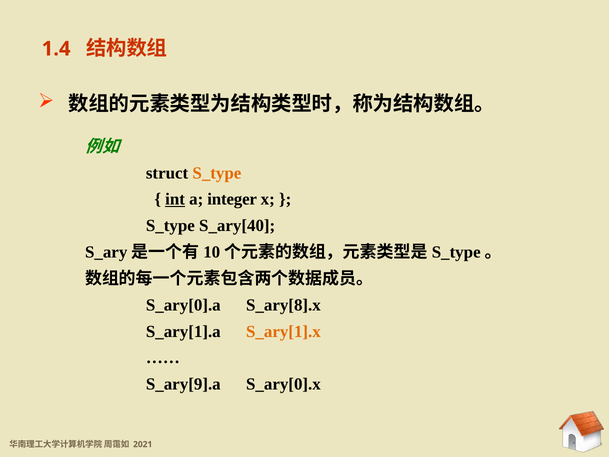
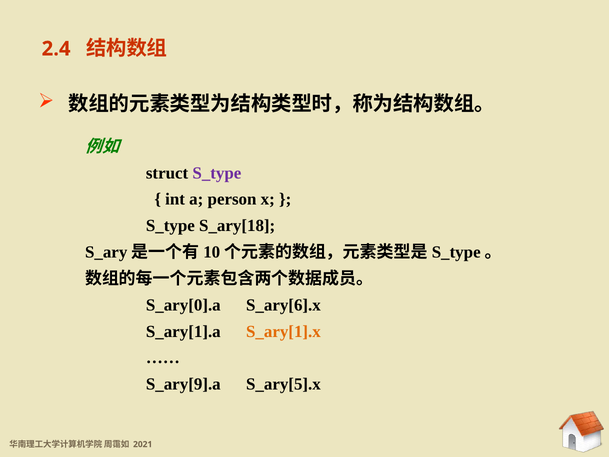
1.4: 1.4 -> 2.4 (56, 49)
S_type colour: orange -> purple (217, 173)
int underline: present -> none (175, 199)
integer: integer -> person (232, 199)
S_ary[40: S_ary[40 -> S_ary[18 (237, 226)
S_ary[8].x: S_ary[8].x -> S_ary[6].x (283, 305)
S_ary[0].x: S_ary[0].x -> S_ary[5].x (283, 384)
